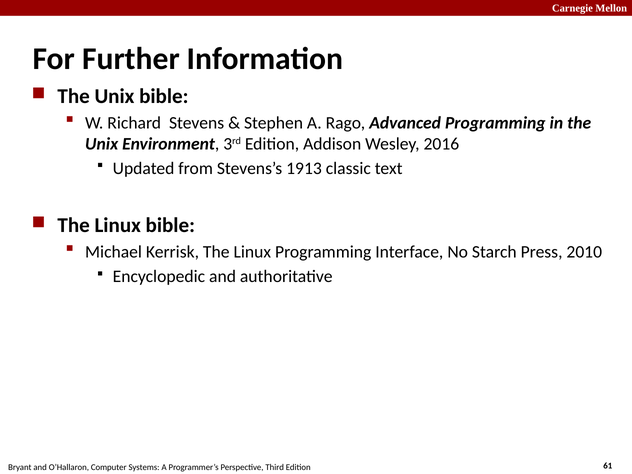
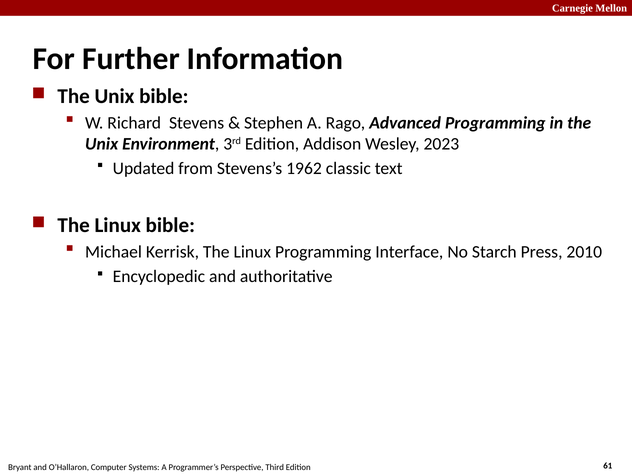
2016: 2016 -> 2023 (441, 144)
1913: 1913 -> 1962 (304, 168)
